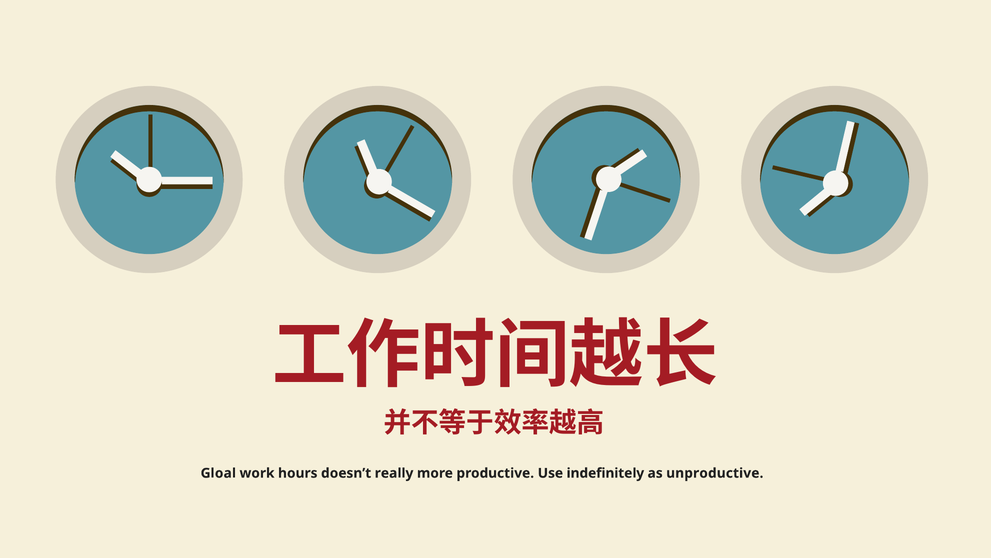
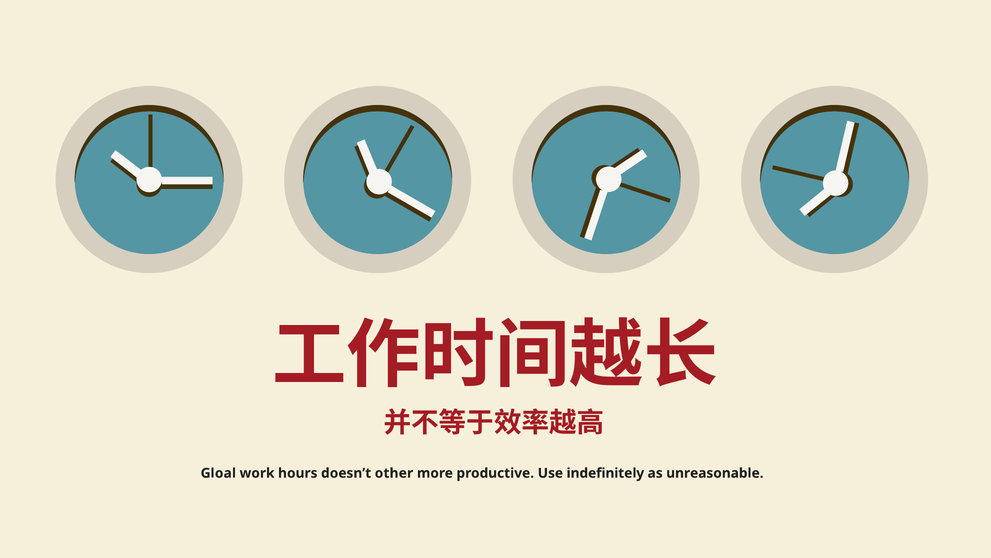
really: really -> other (394, 473)
unproductive: unproductive -> unreasonable (715, 473)
